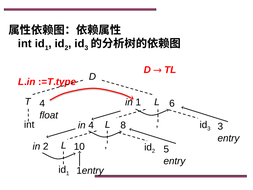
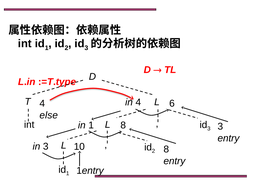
1: 1 -> 4 (138, 102)
float: float -> else (49, 115)
in 4: 4 -> 1 (91, 125)
in 2: 2 -> 3 (46, 146)
10 5: 5 -> 8 (166, 149)
